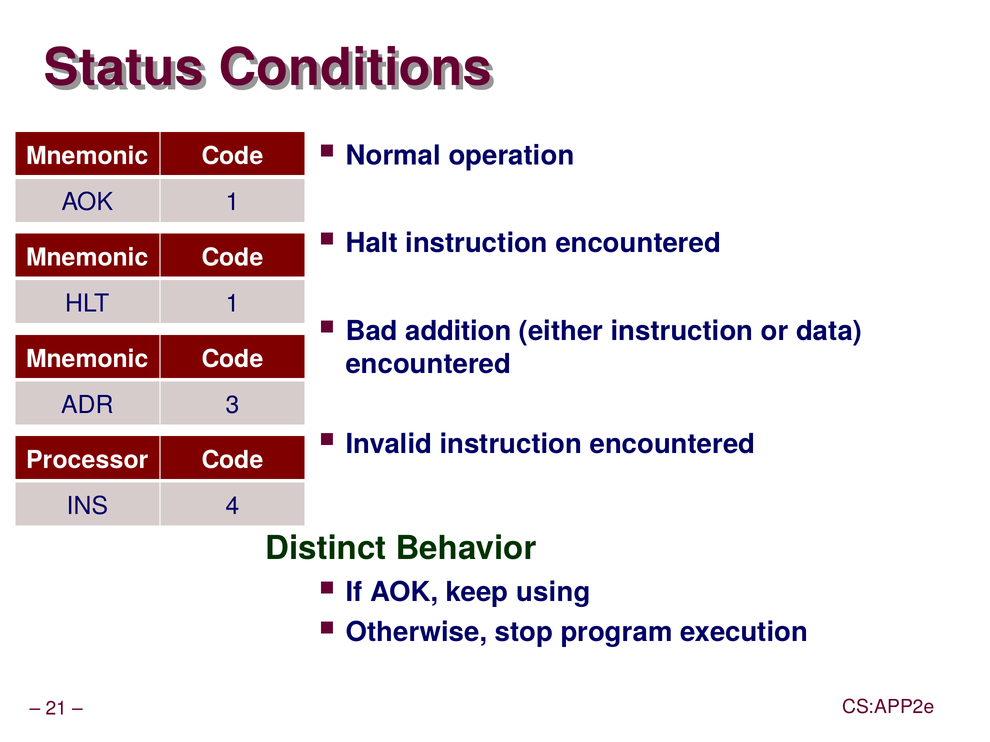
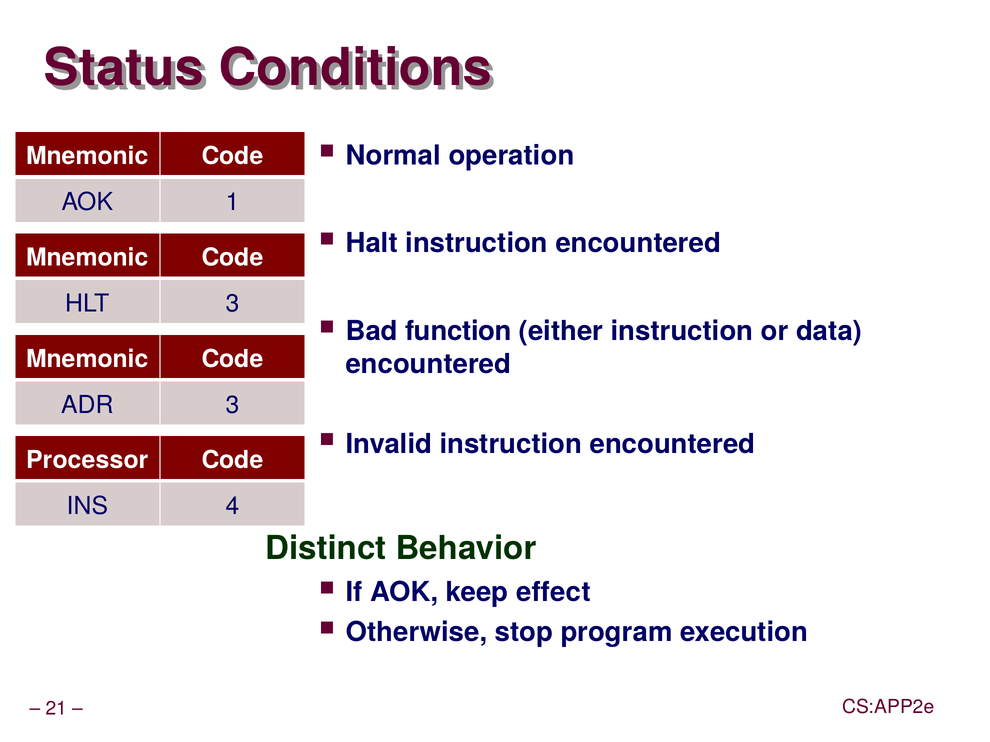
HLT 1: 1 -> 3 (233, 303)
addition: addition -> function (458, 331)
using: using -> effect (553, 592)
